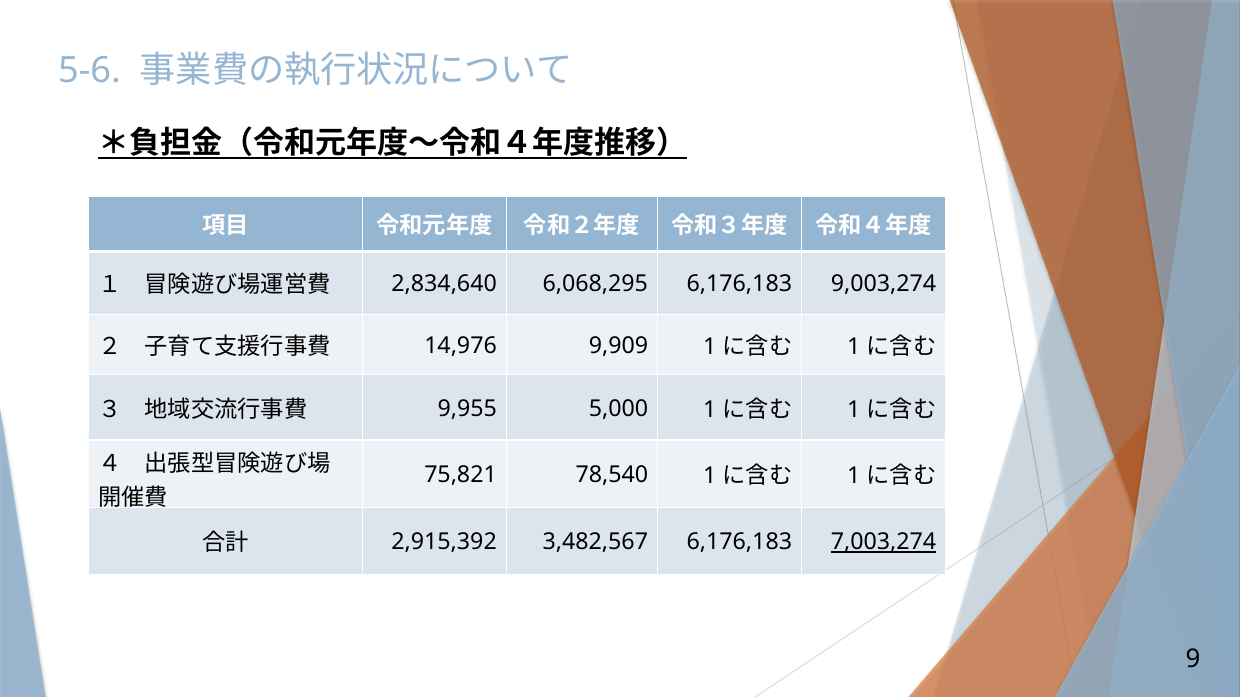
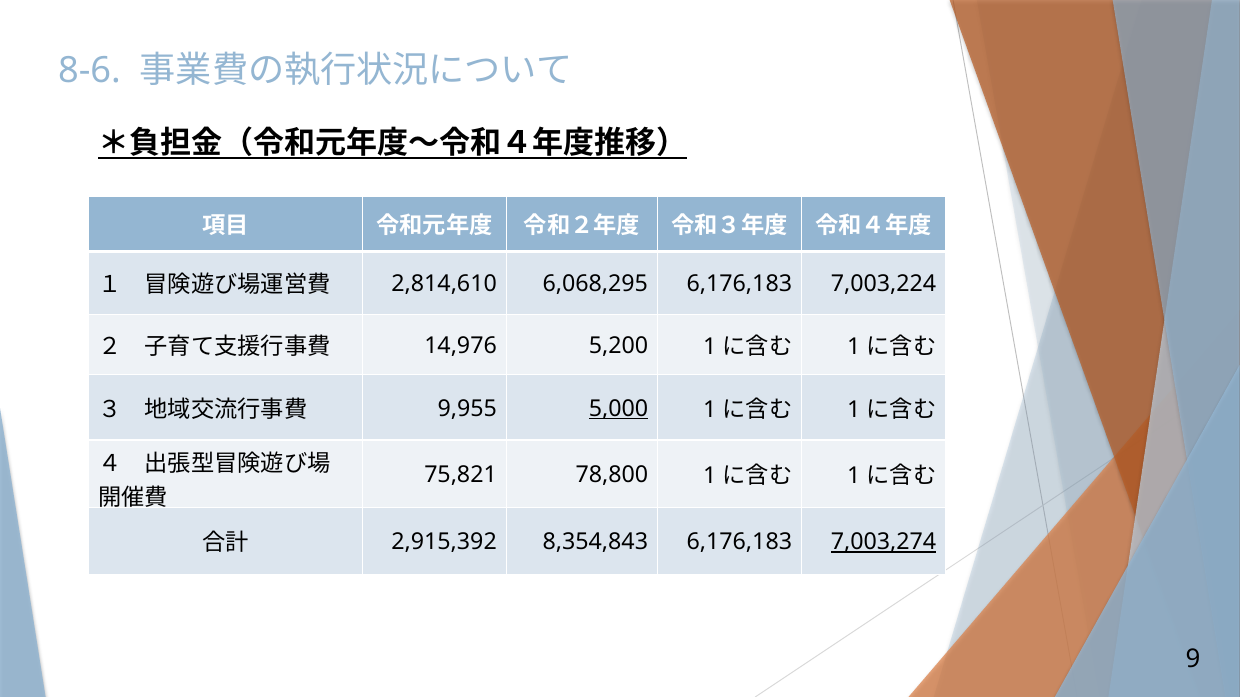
5-6: 5-6 -> 8-6 (89, 71)
2,834,640: 2,834,640 -> 2,814,610 (444, 284)
9,003,274: 9,003,274 -> 7,003,224 (884, 284)
9,909: 9,909 -> 5,200 (619, 346)
5,000 underline: none -> present (619, 409)
78,540: 78,540 -> 78,800 (612, 475)
3,482,567: 3,482,567 -> 8,354,843 (595, 542)
